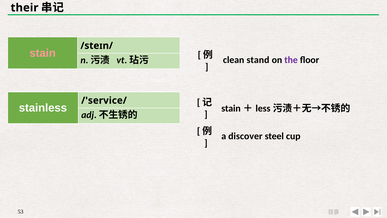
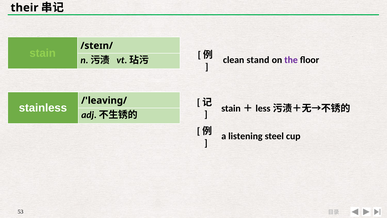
stain colour: pink -> light green (43, 53)
/'service/: /'service/ -> /'leaving/ (104, 100)
discover: discover -> listening (245, 136)
